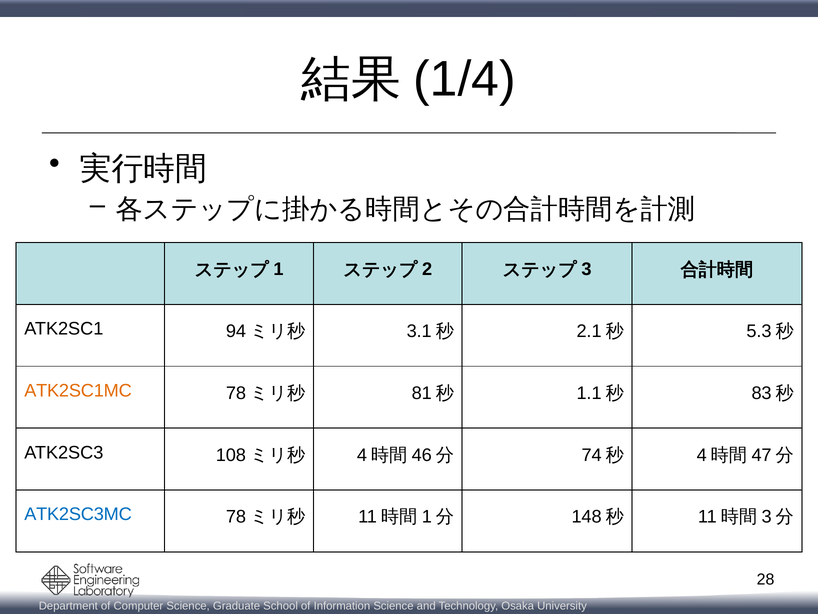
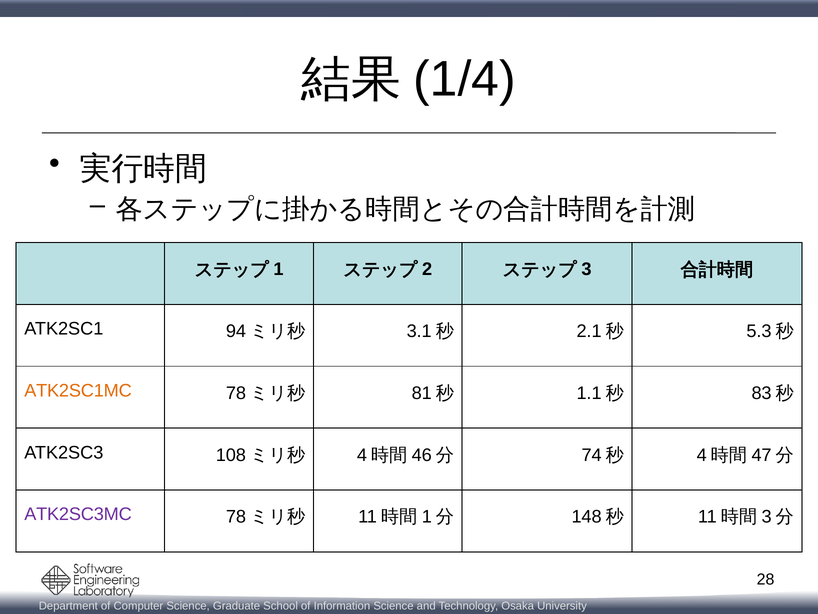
ATK2SC3MC colour: blue -> purple (78, 514)
